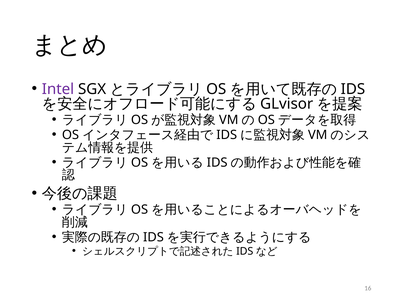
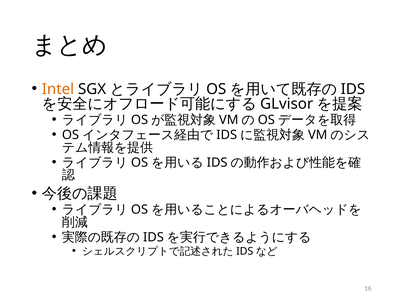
Intel colour: purple -> orange (58, 89)
